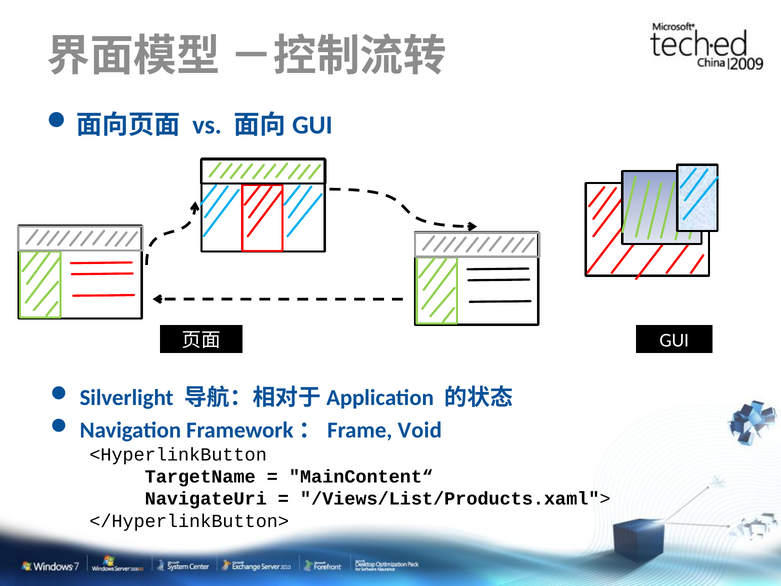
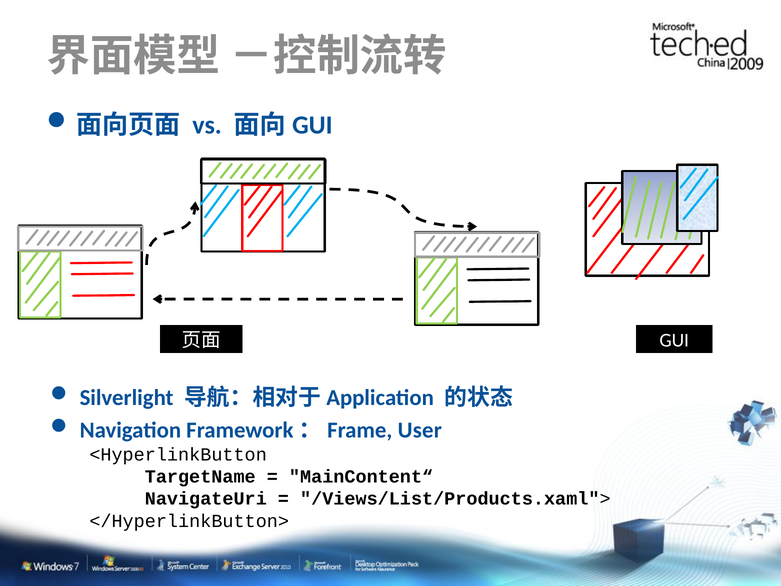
Void: Void -> User (420, 430)
